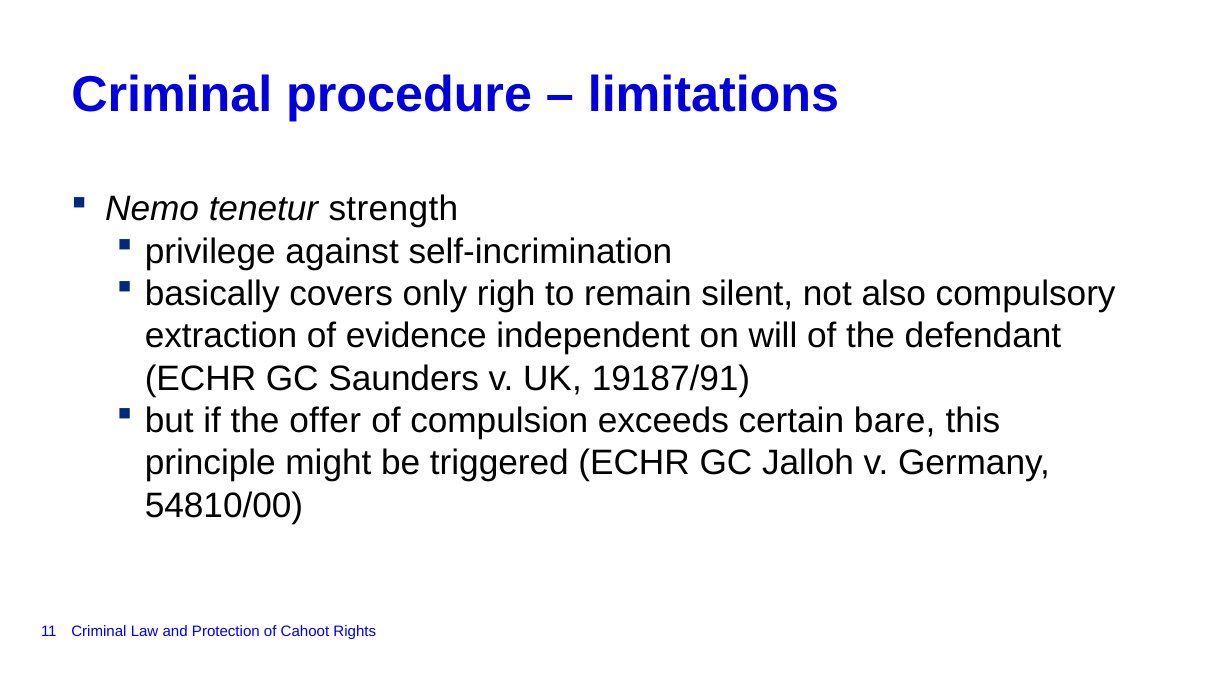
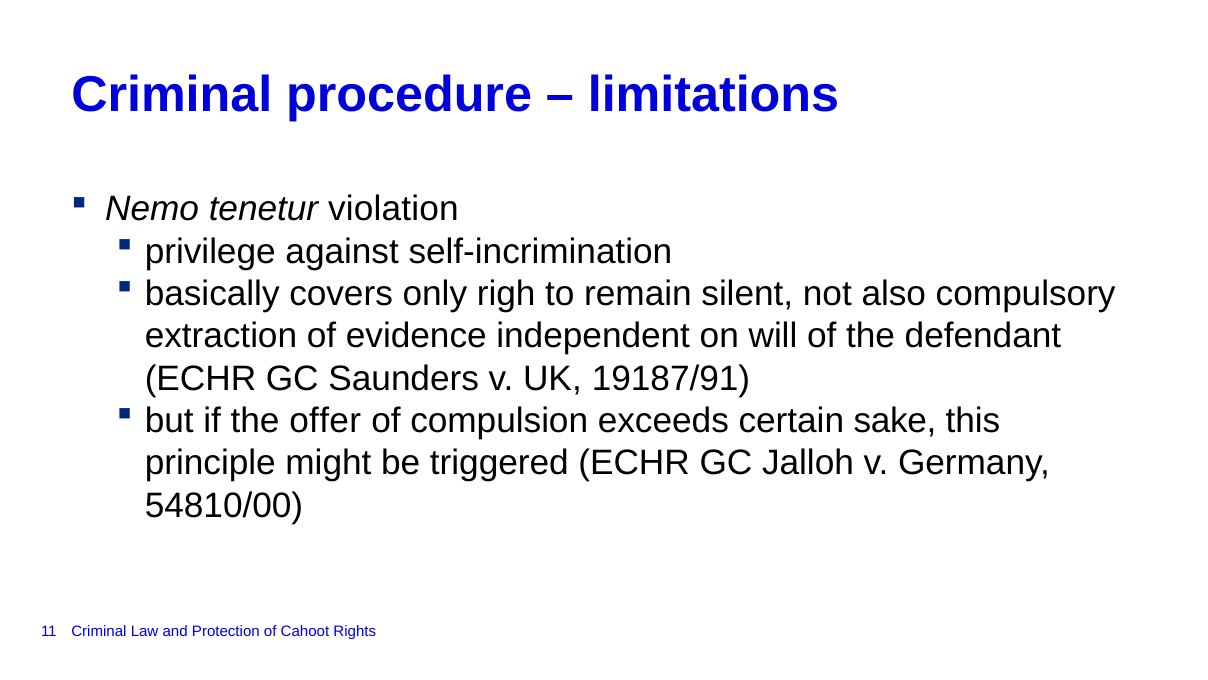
strength: strength -> violation (393, 209)
bare: bare -> sake (895, 421)
